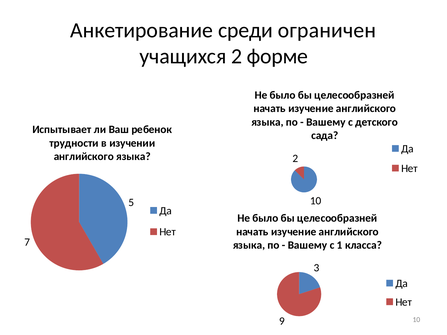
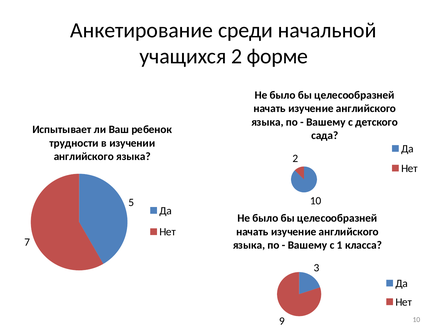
ограничен: ограничен -> начальной (327, 30)
